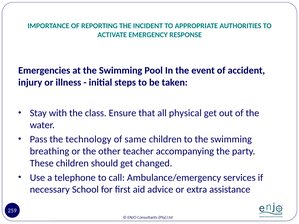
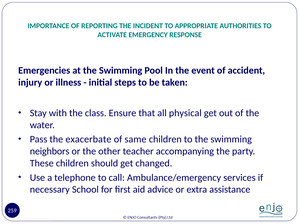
technology: technology -> exacerbate (88, 139)
breathing: breathing -> neighbors (50, 151)
